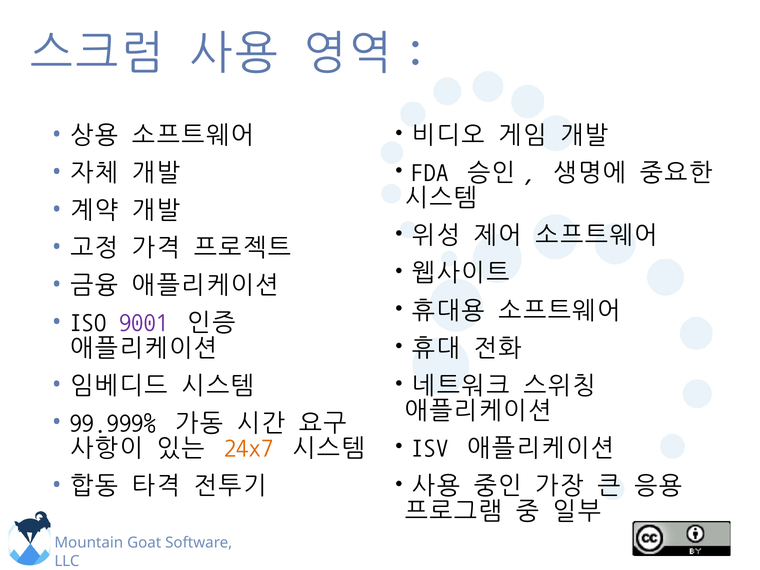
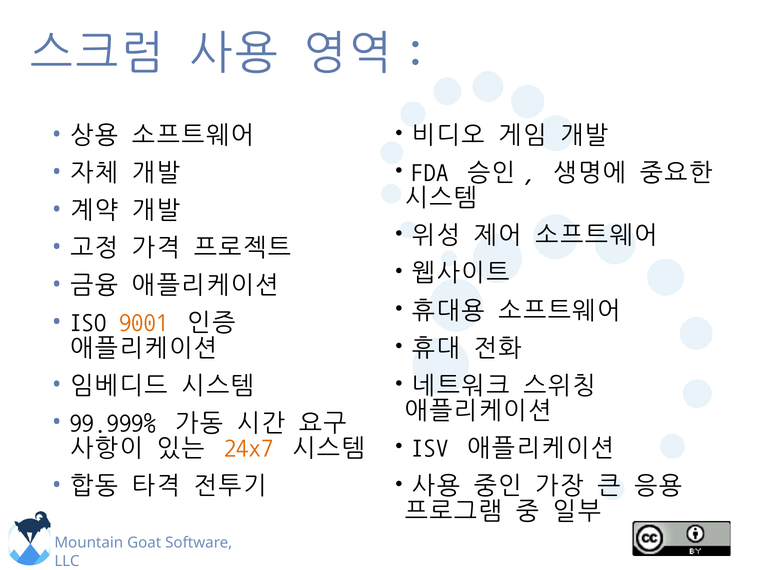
9001 colour: purple -> orange (144, 322)
